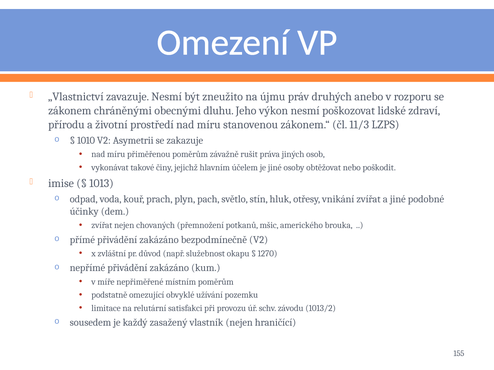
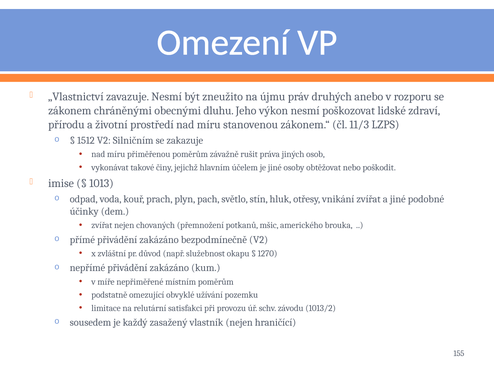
1010: 1010 -> 1512 (86, 141)
Asymetrii: Asymetrii -> Silničním (133, 141)
